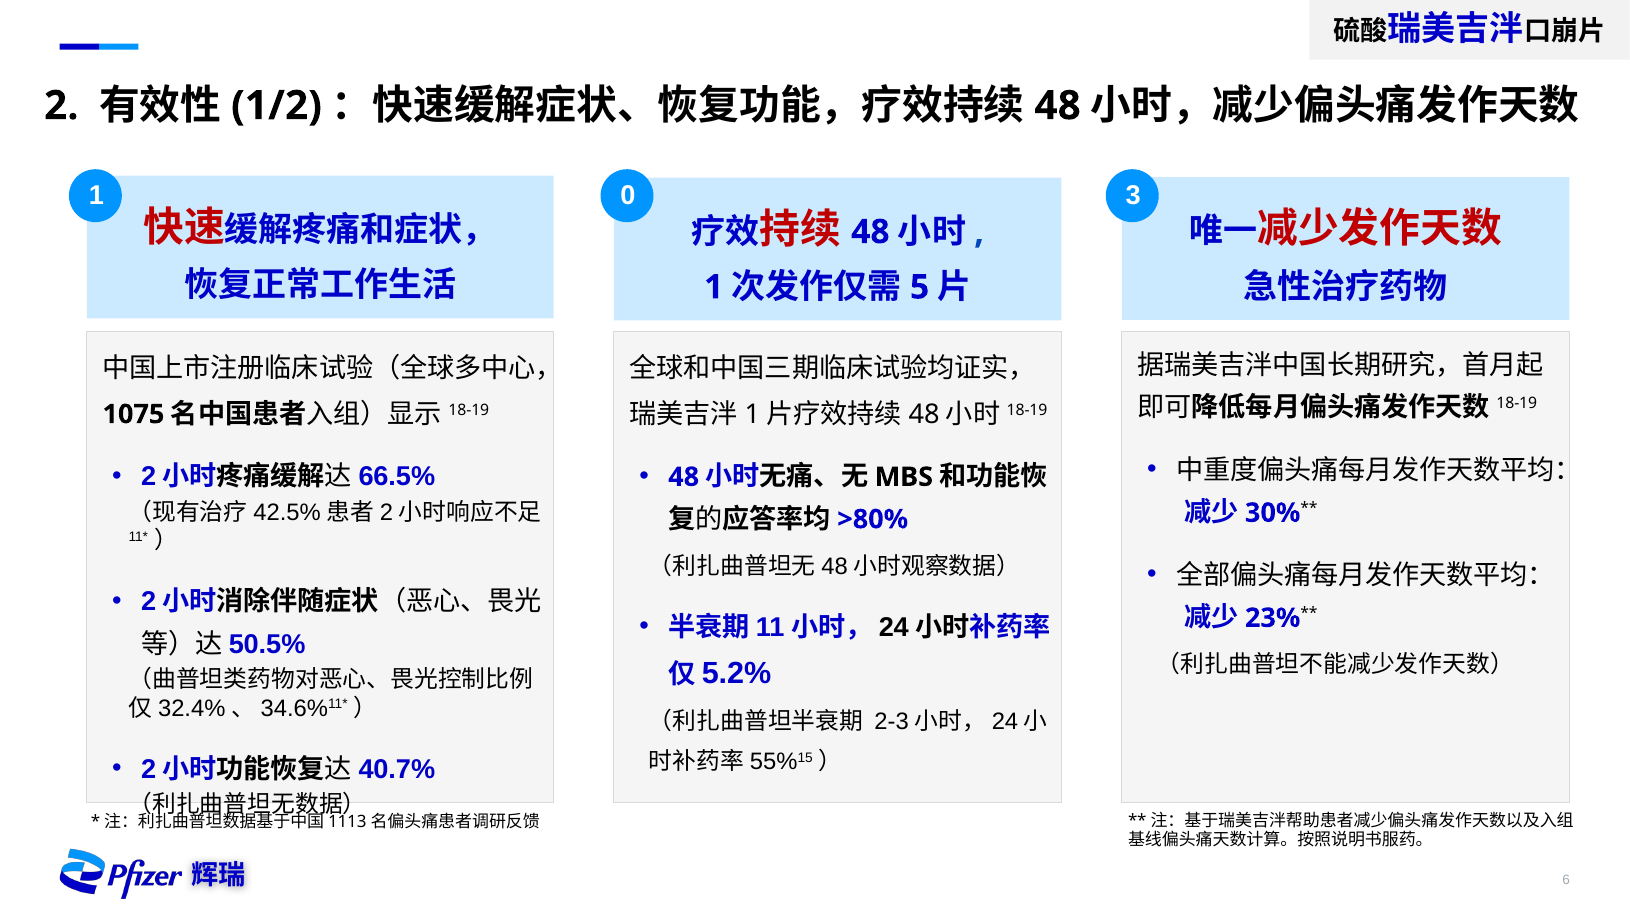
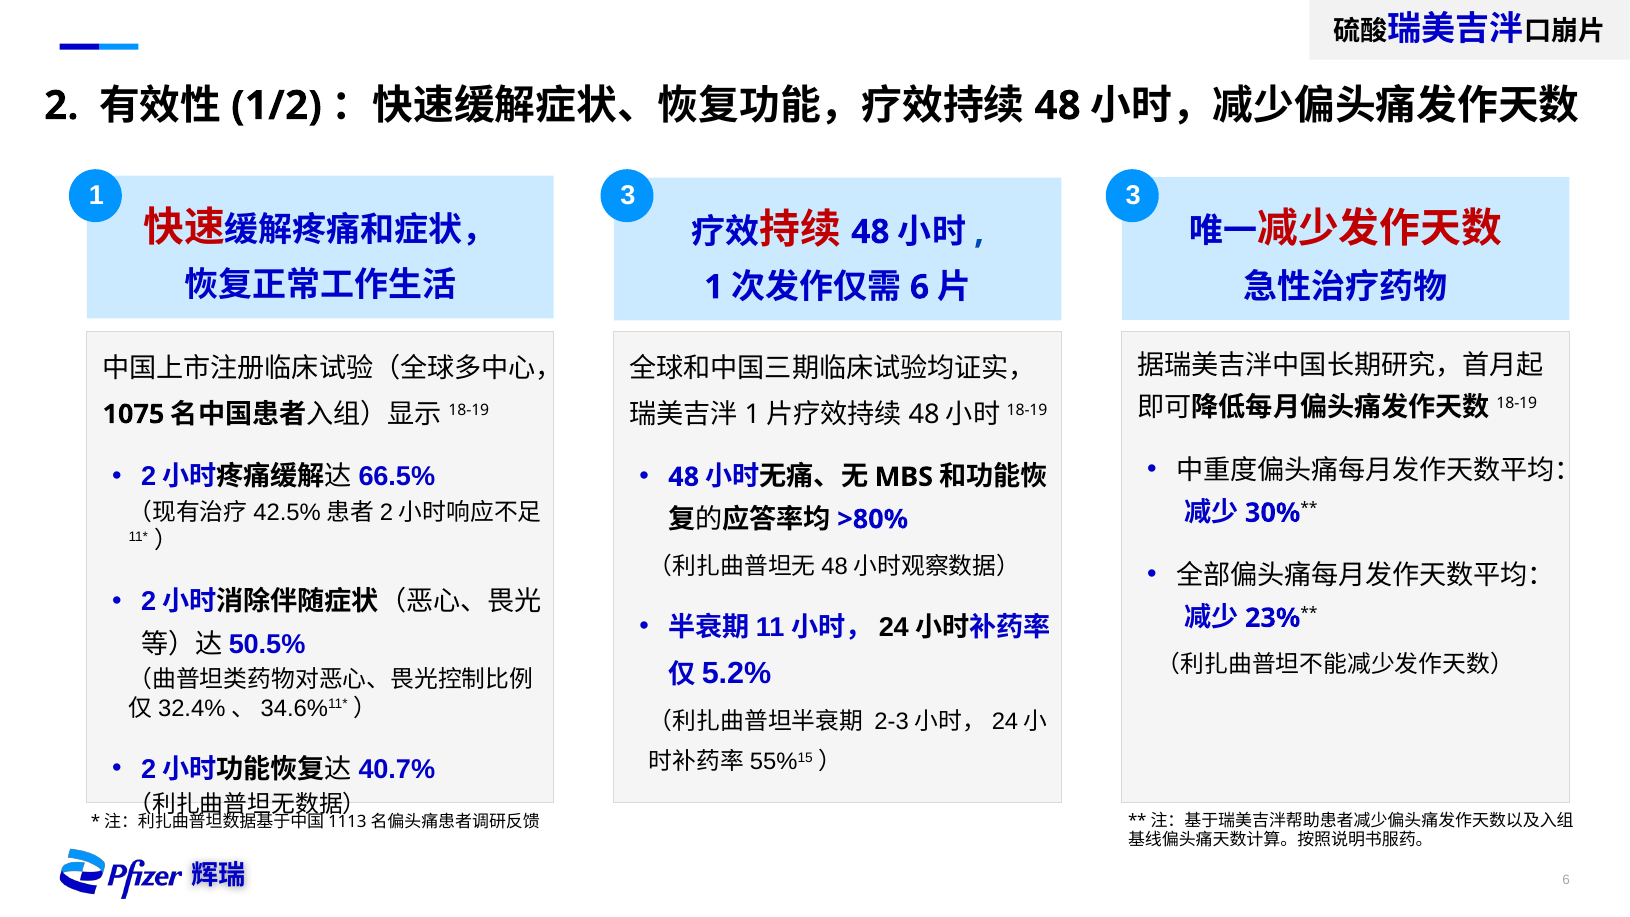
1 0: 0 -> 3 (628, 195)
5: 5 -> 6 (920, 287)
